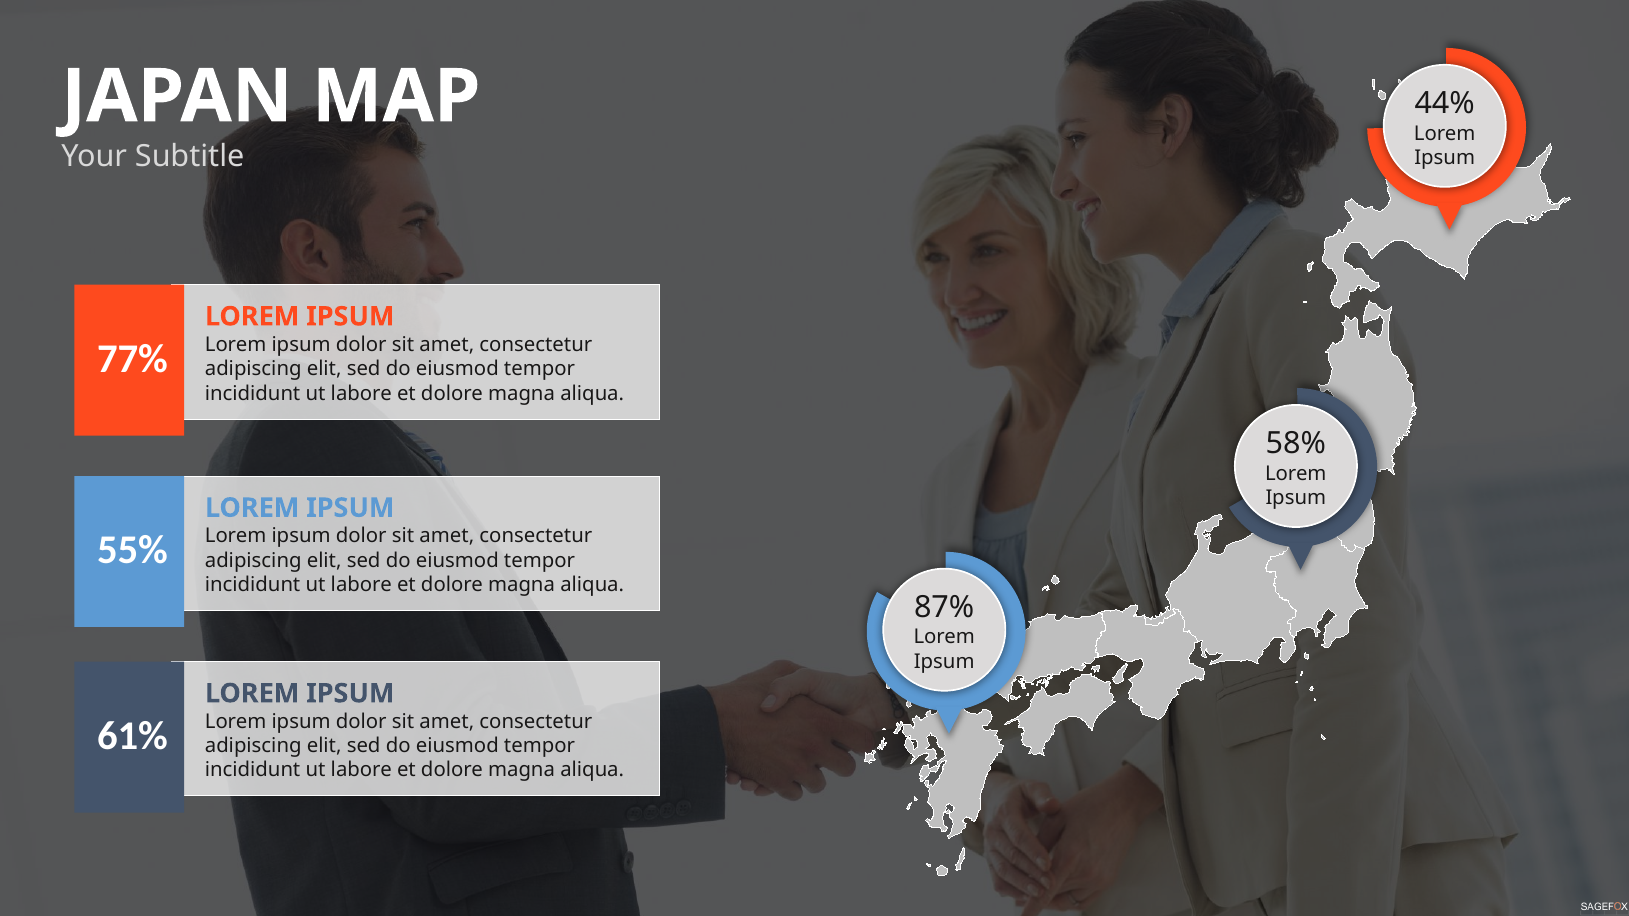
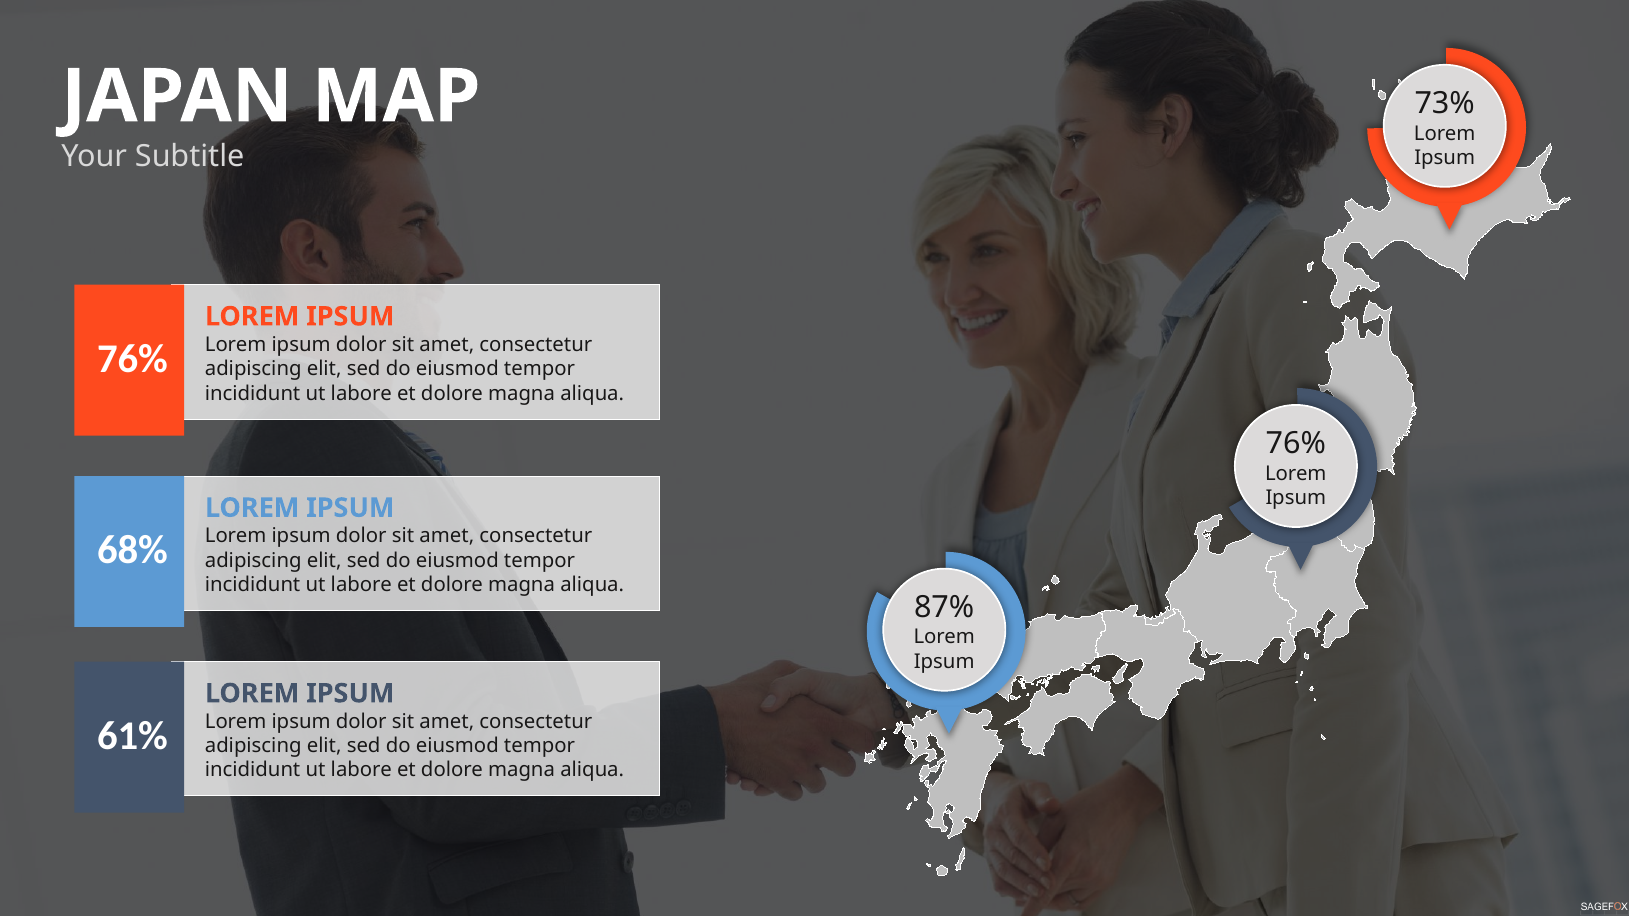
44%: 44% -> 73% (1445, 104)
77%: 77% -> 76% (132, 359)
58%: 58% -> 76% (1296, 444)
55%: 55% -> 68% (132, 550)
